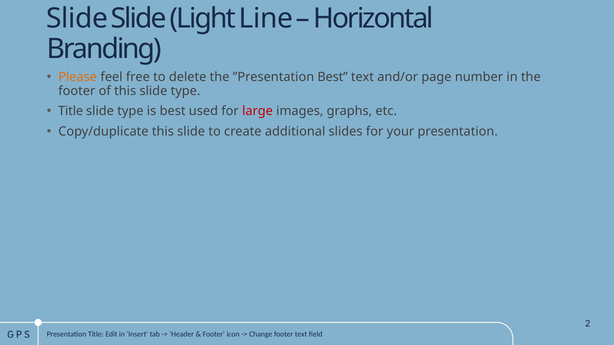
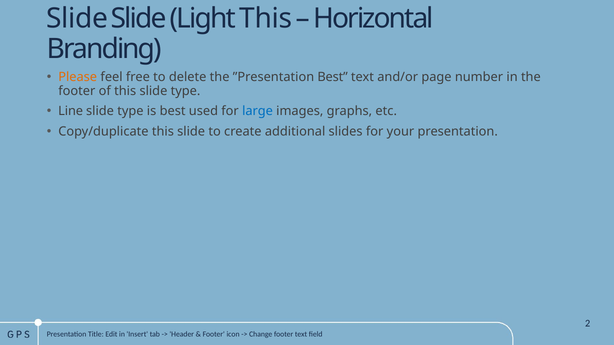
Light Line: Line -> This (266, 19)
Title: Title -> Line (71, 111)
large colour: red -> blue (258, 111)
